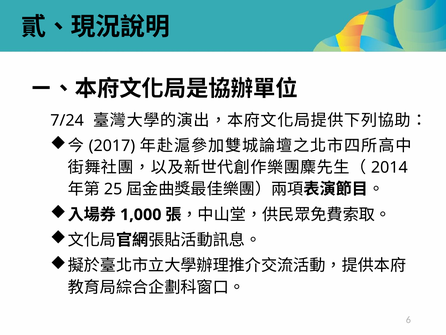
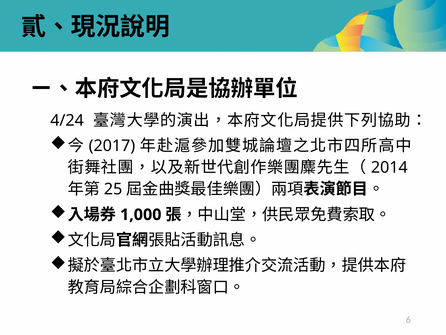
7/24: 7/24 -> 4/24 (67, 120)
